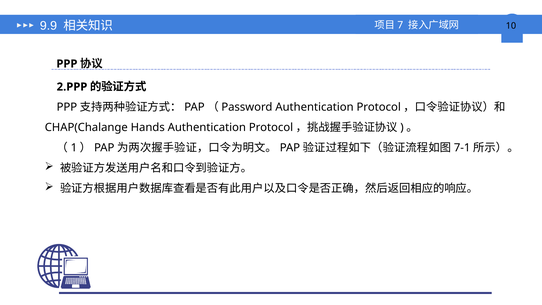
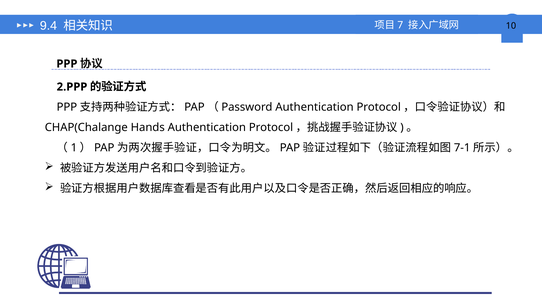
9.9: 9.9 -> 9.4 (48, 26)
